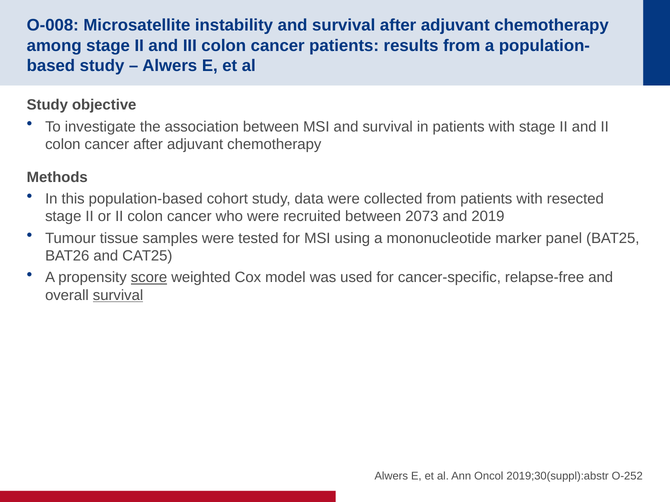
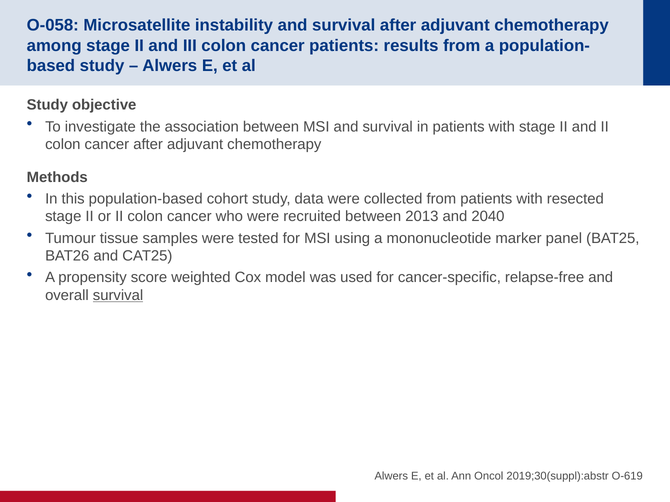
O-008: O-008 -> O-058 (53, 25)
2073: 2073 -> 2013 (422, 217)
2019: 2019 -> 2040 (488, 217)
score underline: present -> none (149, 278)
O-252: O-252 -> O-619 (627, 476)
